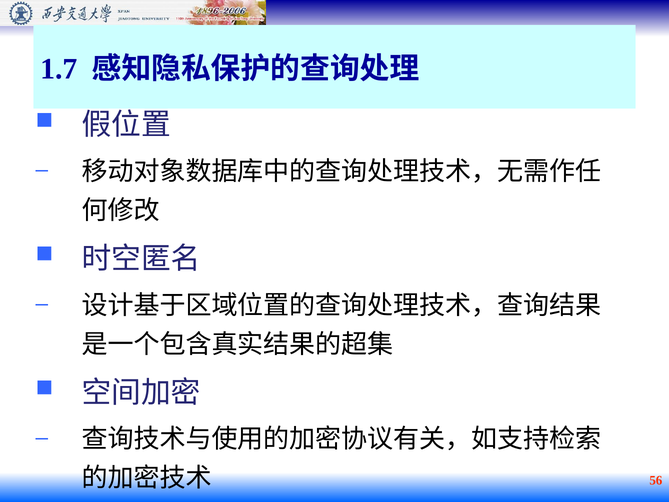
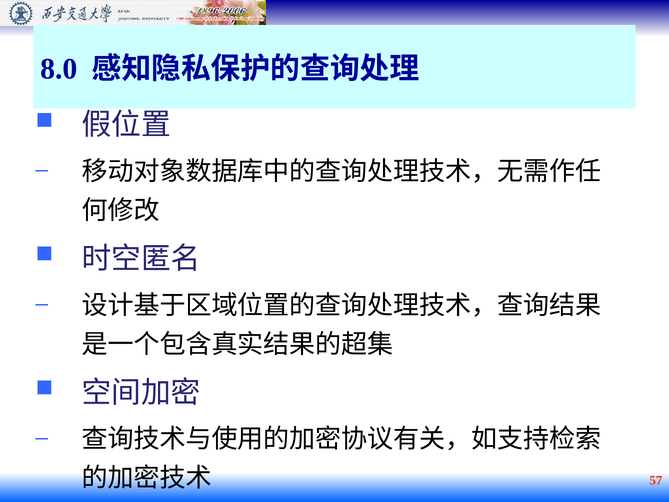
1.7: 1.7 -> 8.0 (59, 69)
56: 56 -> 57 (656, 480)
